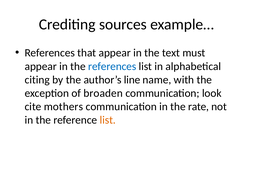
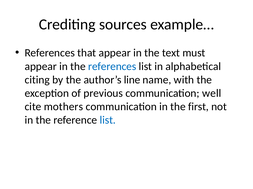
broaden: broaden -> previous (103, 94)
look: look -> well (212, 94)
rate: rate -> first (198, 107)
list colour: orange -> blue (108, 121)
